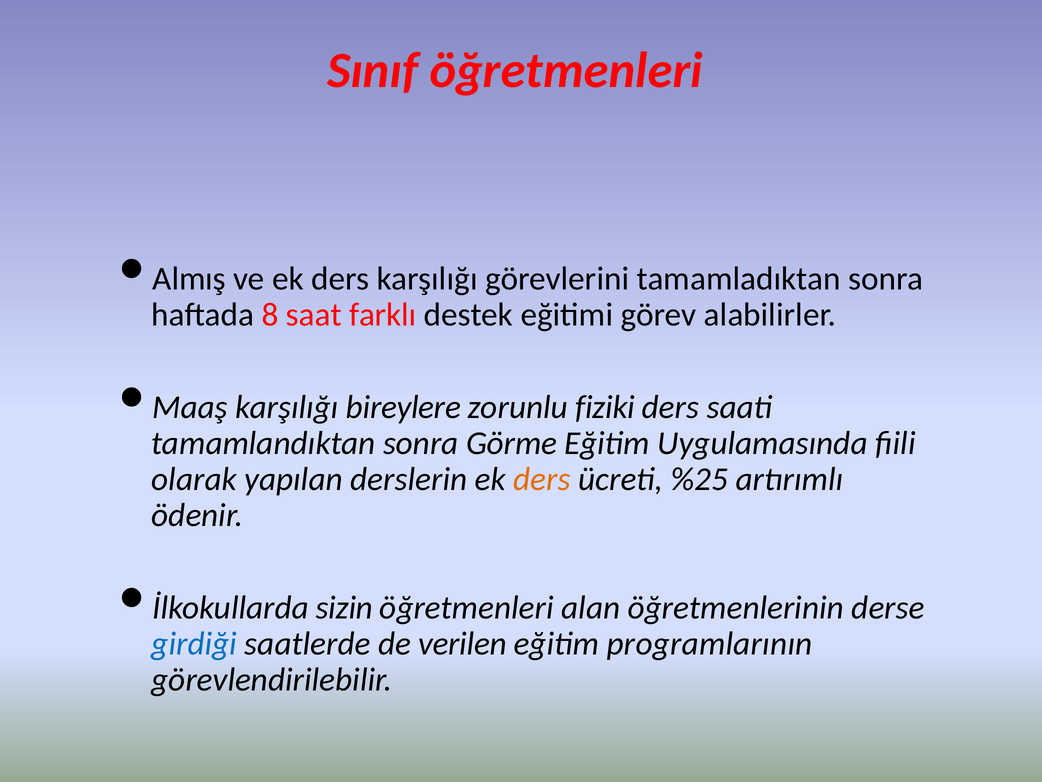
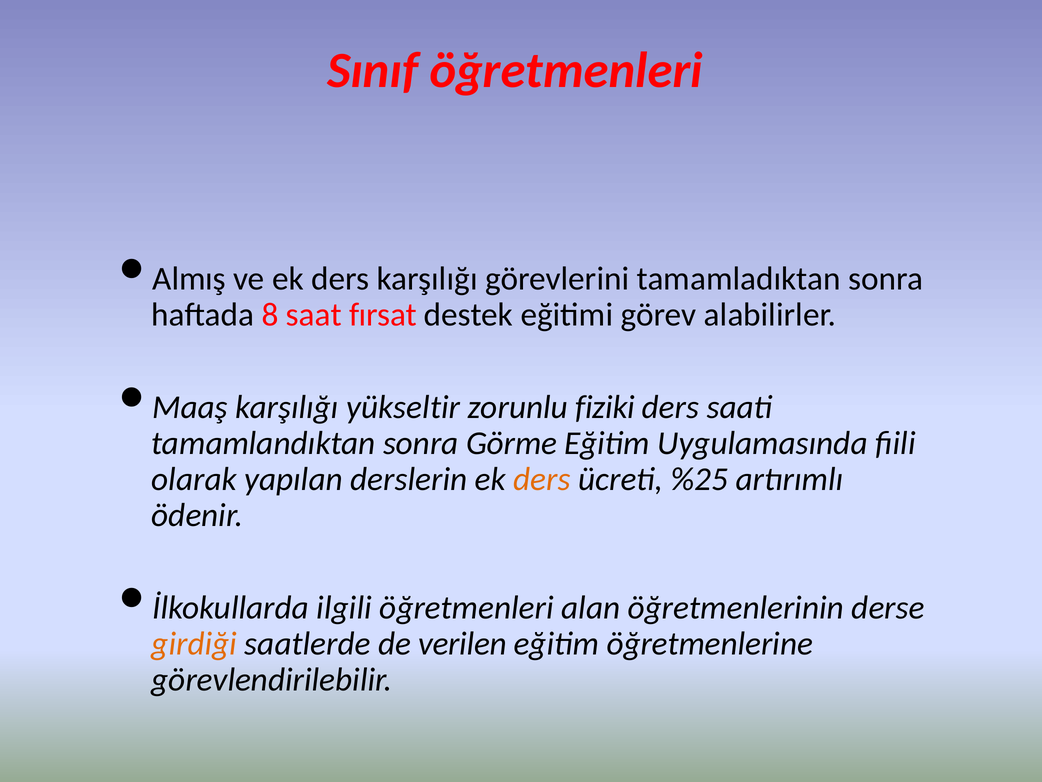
farklı: farklı -> fırsat (383, 315)
bireylere: bireylere -> yükseltir (403, 407)
sizin: sizin -> ilgili (344, 608)
girdiği colour: blue -> orange (194, 643)
programlarının: programlarının -> öğretmenlerine (710, 643)
